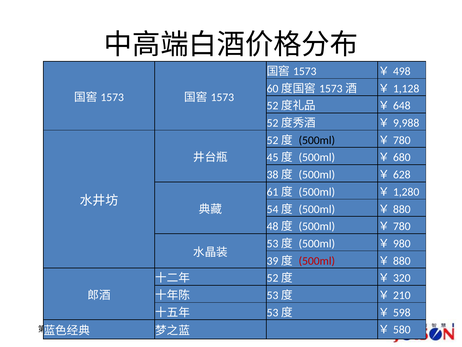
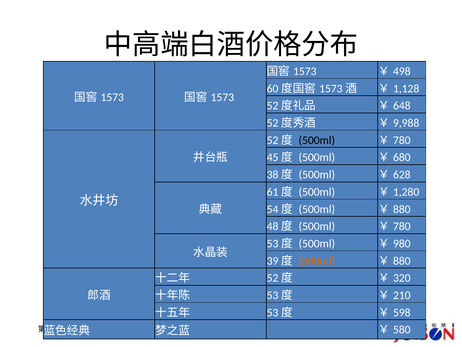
500ml colour: red -> orange (317, 261)
